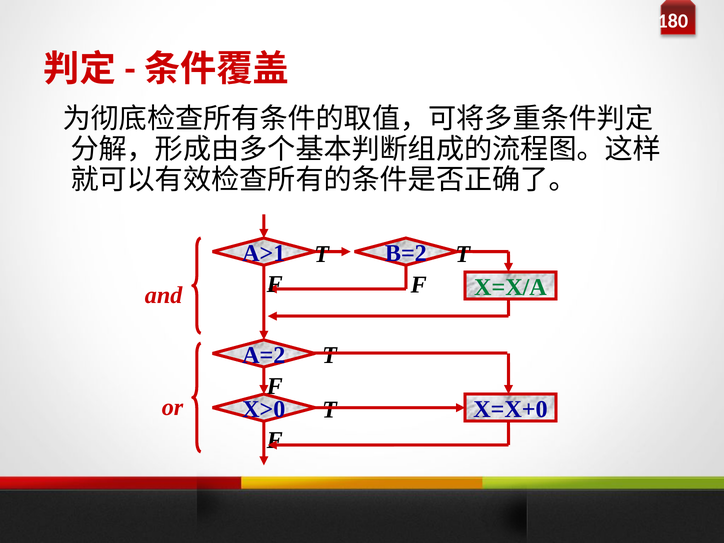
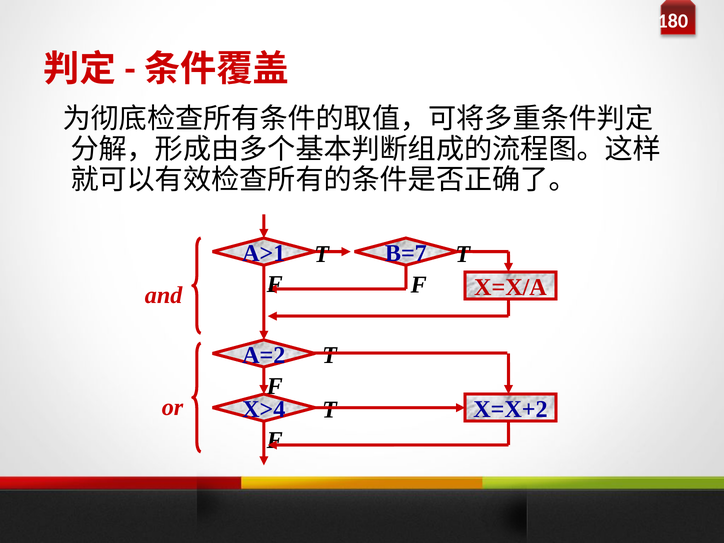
B=2: B=2 -> B=7 (406, 253)
X=X/A colour: green -> red (510, 287)
X>0: X>0 -> X>4 (264, 409)
X=X+0: X=X+0 -> X=X+2 (510, 409)
